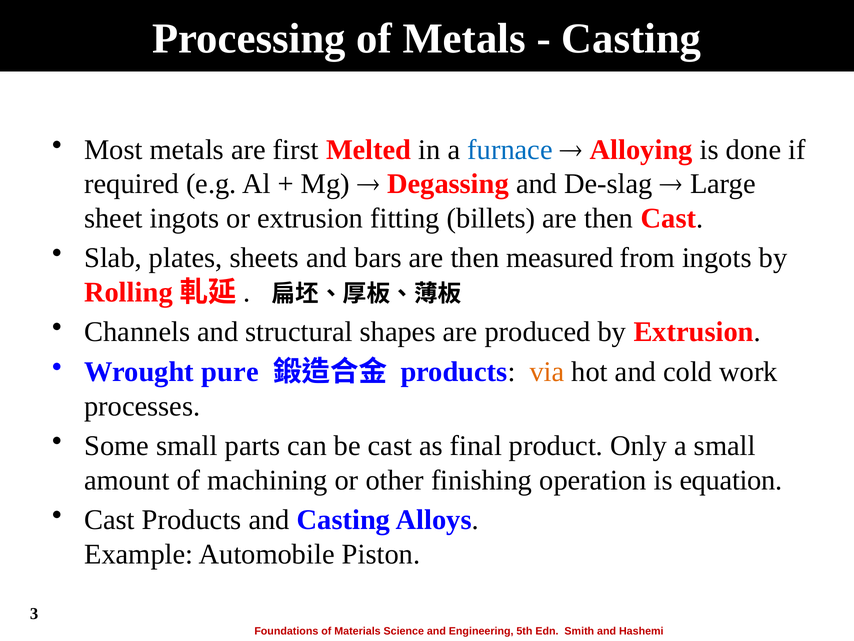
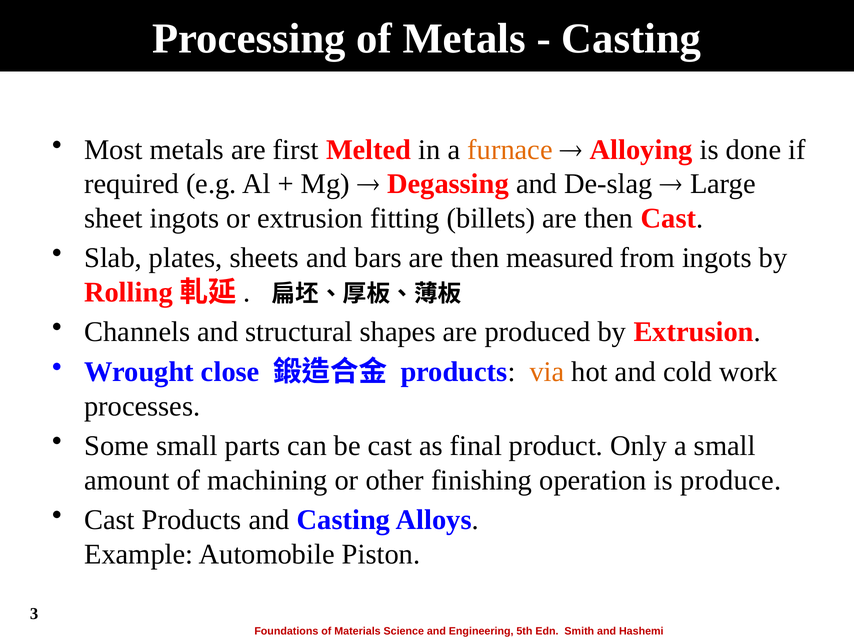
furnace colour: blue -> orange (510, 150)
pure: pure -> close (230, 372)
equation: equation -> produce (731, 480)
